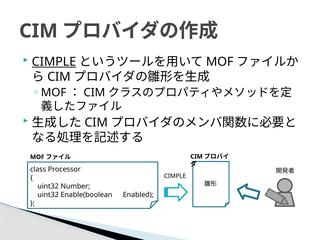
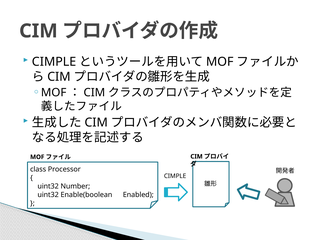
CIMPLE underline: present -> none (54, 62)
